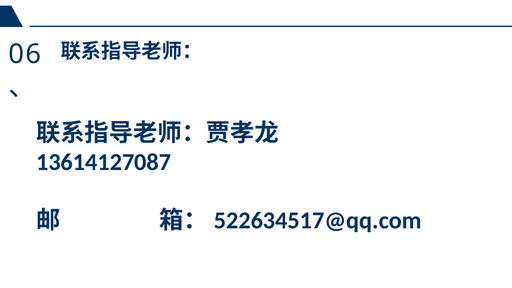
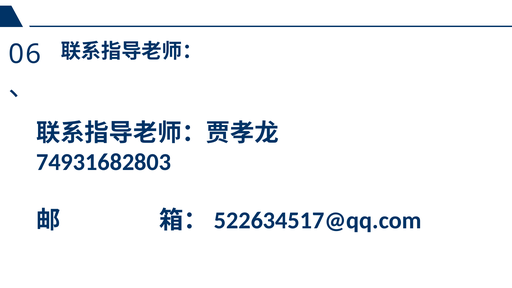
13614127087: 13614127087 -> 74931682803 (104, 162)
